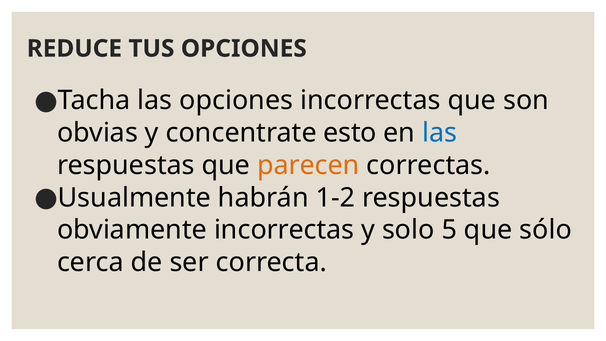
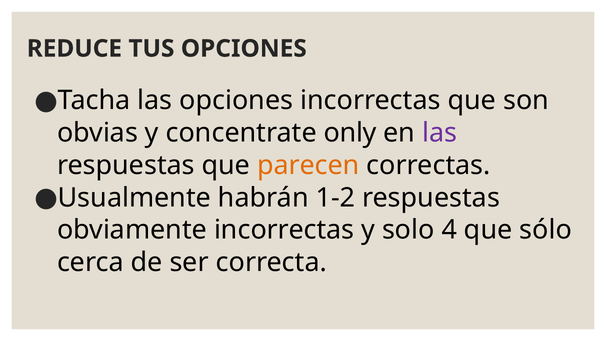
esto: esto -> only (350, 133)
las colour: blue -> purple (440, 133)
5: 5 -> 4 (449, 230)
